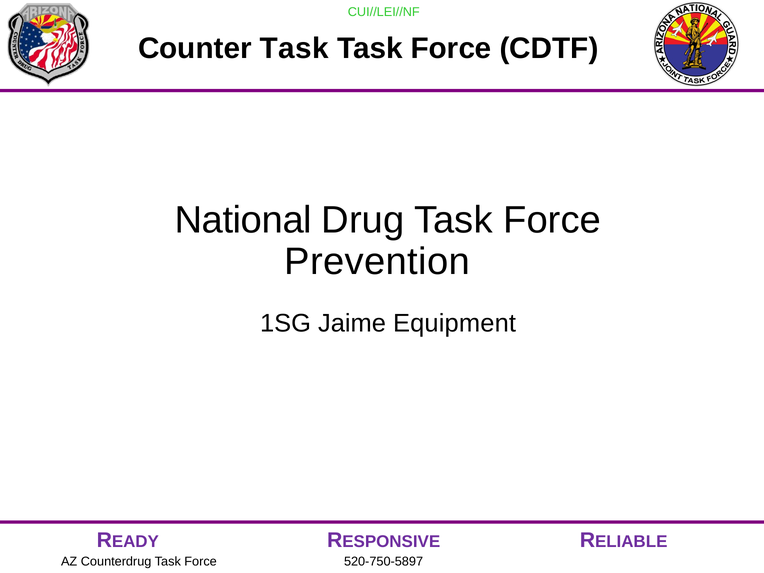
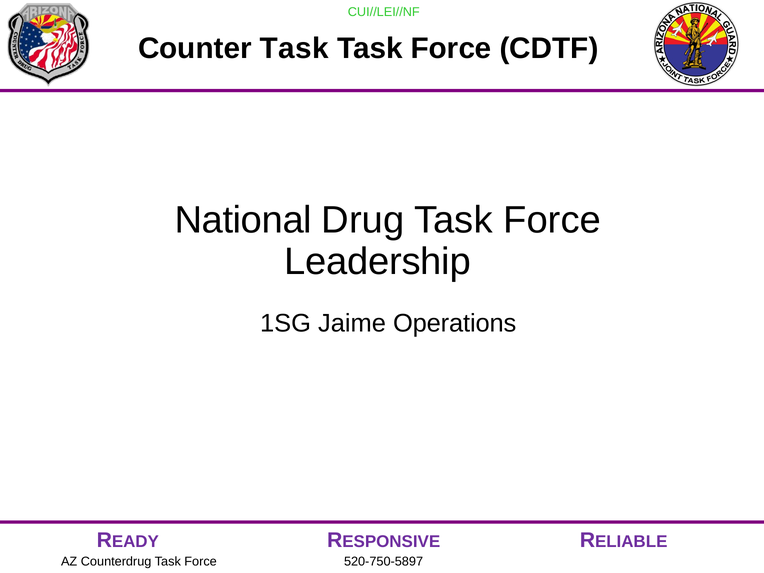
Prevention: Prevention -> Leadership (378, 262)
Equipment: Equipment -> Operations (455, 324)
